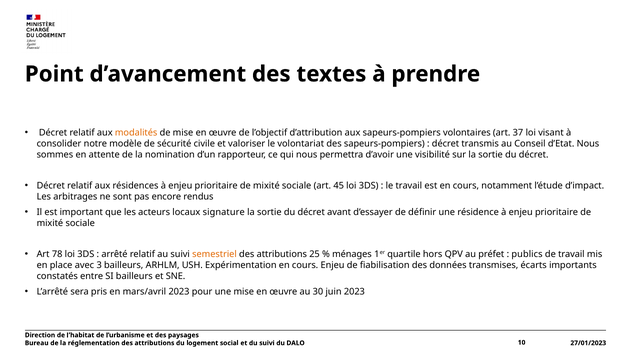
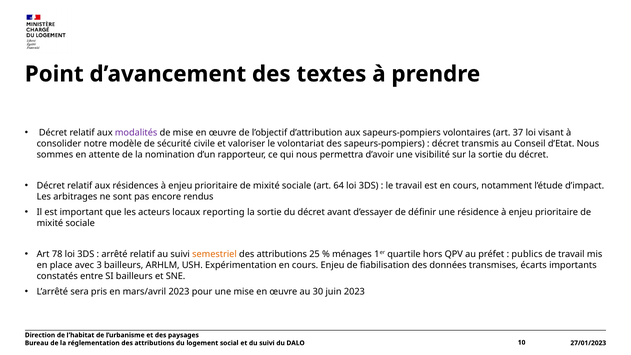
modalités colour: orange -> purple (136, 133)
45: 45 -> 64 (339, 186)
signature: signature -> reporting (224, 212)
